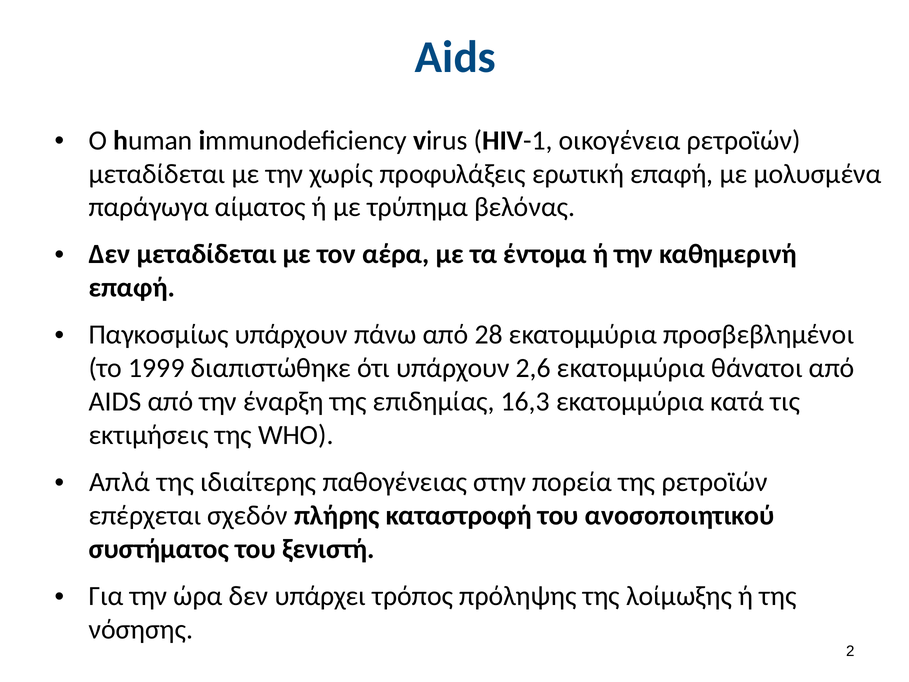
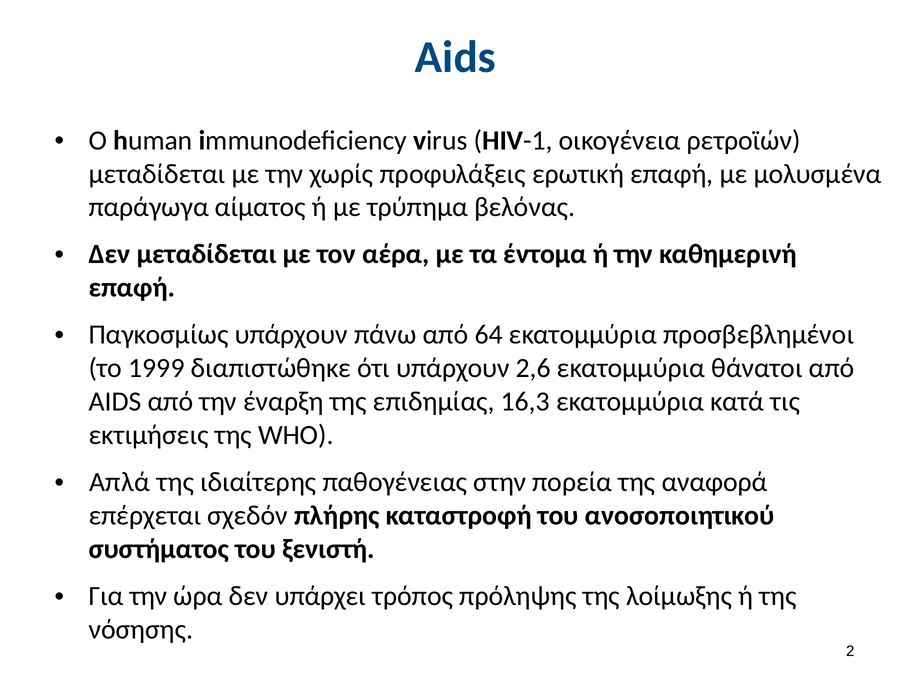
28: 28 -> 64 (489, 335)
της ρετροϊών: ρετροϊών -> αναφορά (715, 482)
